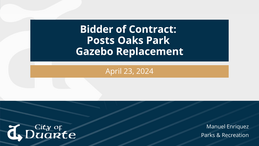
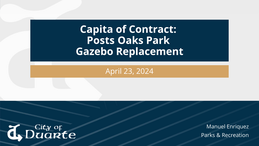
Bidder: Bidder -> Capita (97, 29)
